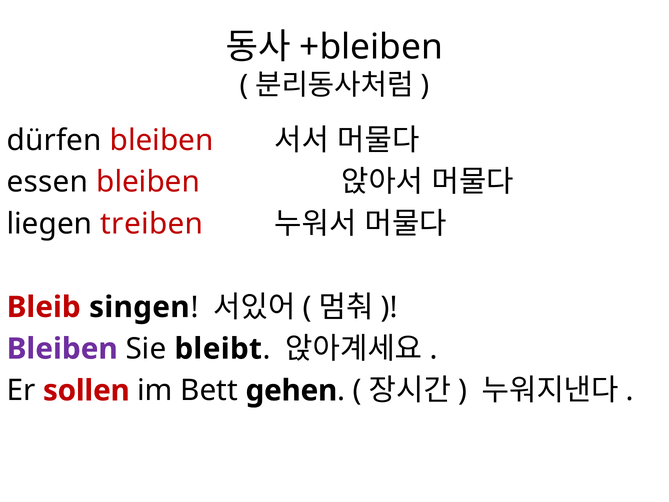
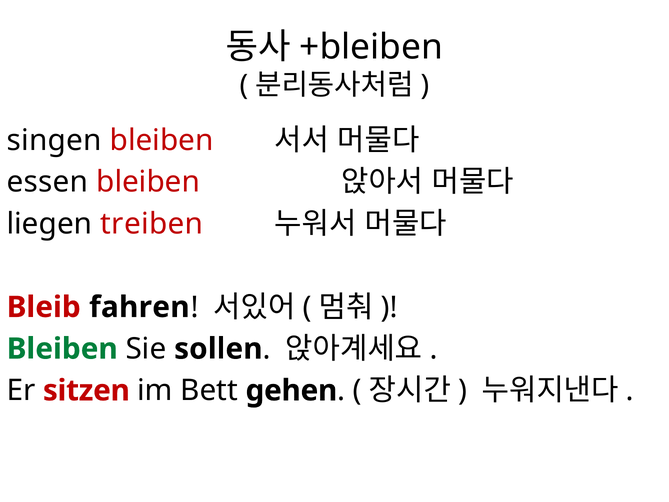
dürfen: dürfen -> singen (54, 140)
singen: singen -> fahren (139, 307)
Bleiben colour: purple -> green (62, 349)
bleibt: bleibt -> sollen (218, 349)
sollen: sollen -> sitzen (86, 390)
